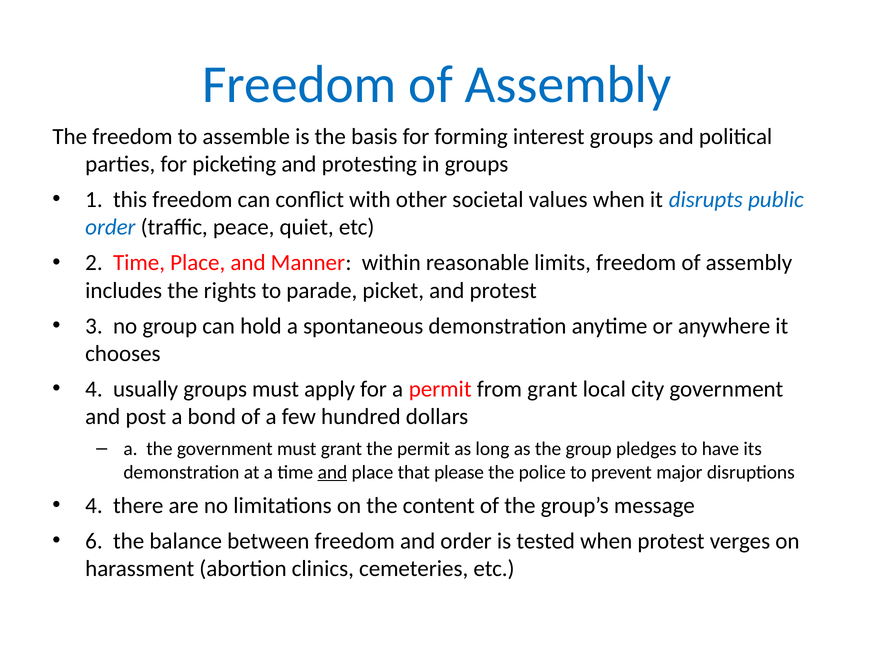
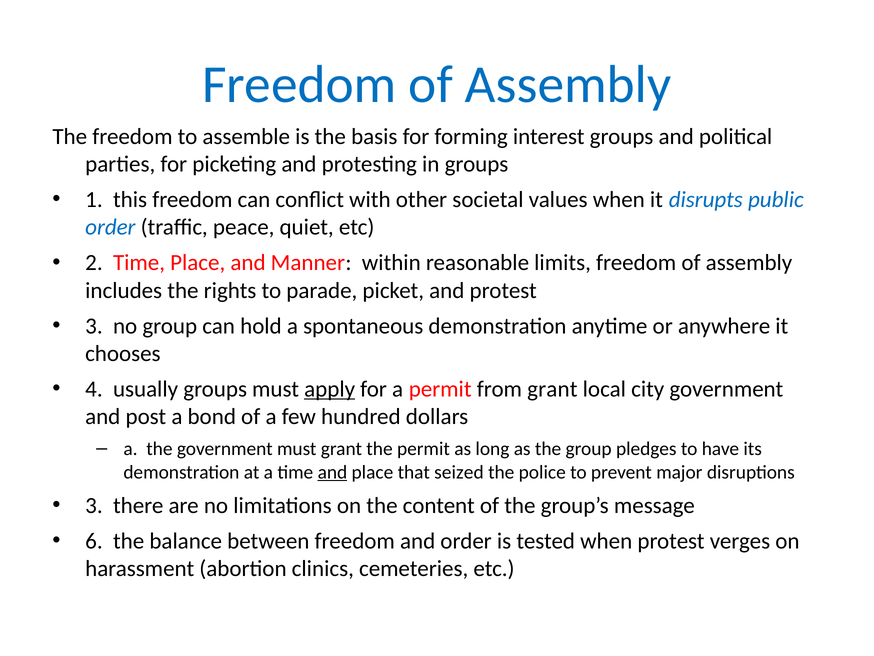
apply underline: none -> present (330, 389)
please: please -> seized (459, 472)
4: 4 -> 3 (94, 505)
